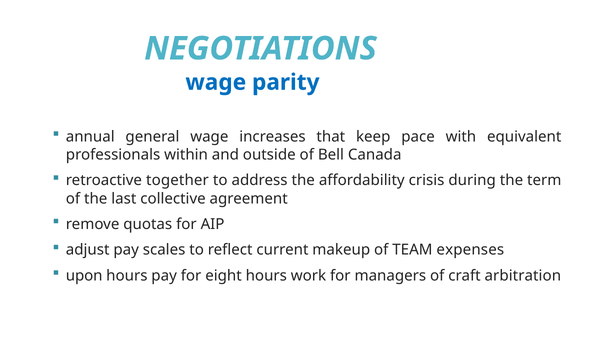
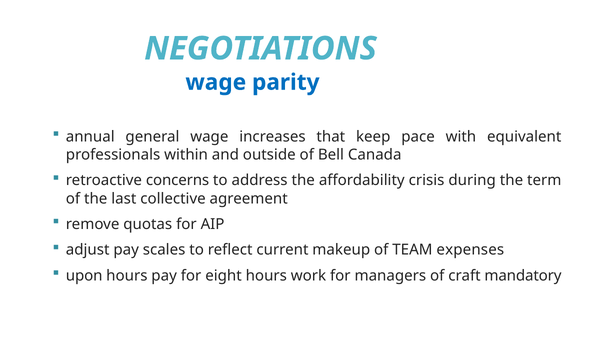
together: together -> concerns (178, 180)
arbitration: arbitration -> mandatory (523, 275)
